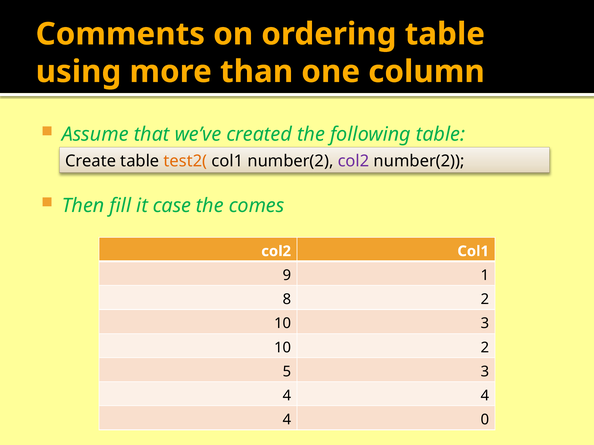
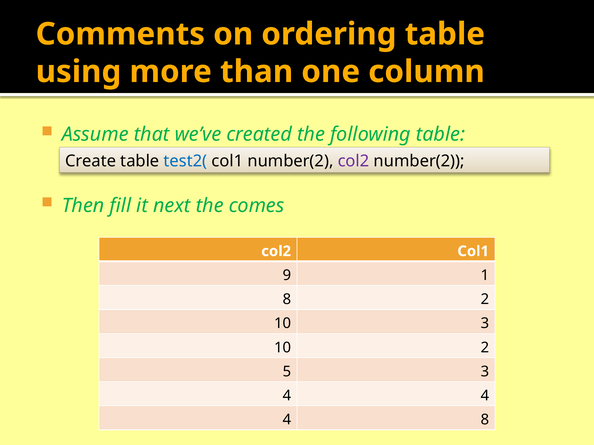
test2( colour: orange -> blue (185, 161)
case: case -> next (172, 206)
4 0: 0 -> 8 (485, 420)
